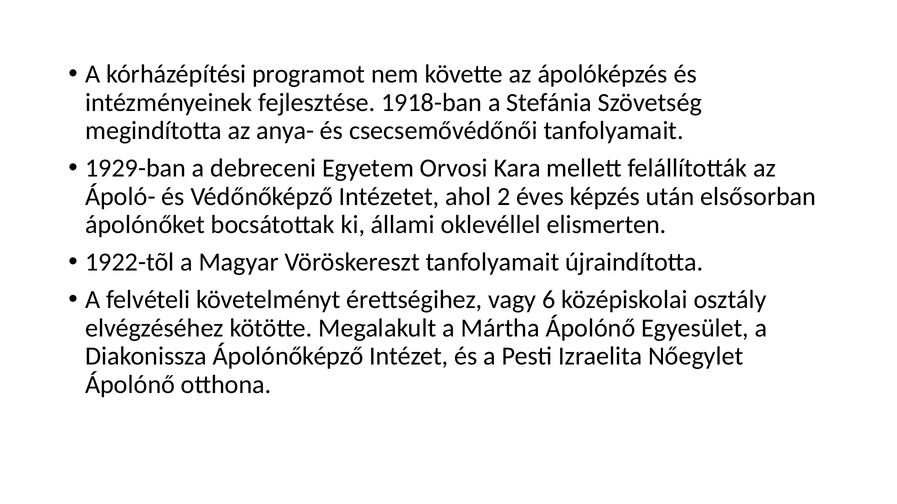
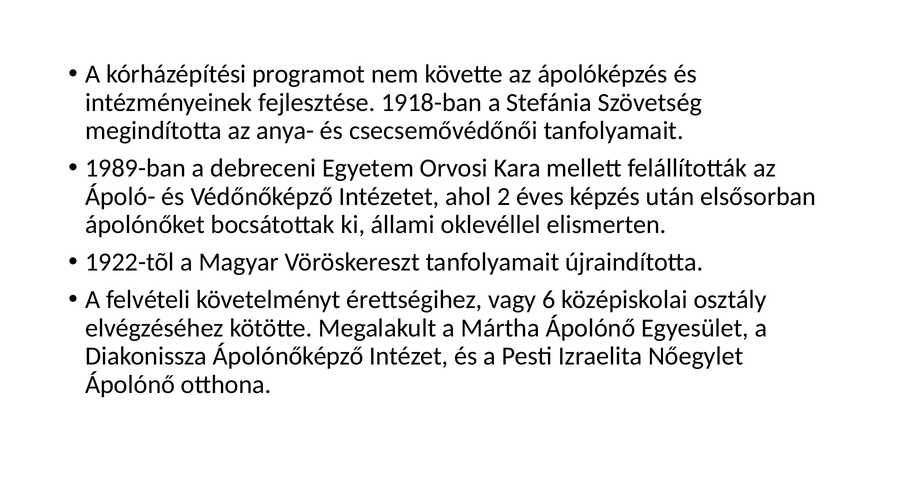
1929-ban: 1929-ban -> 1989-ban (136, 168)
